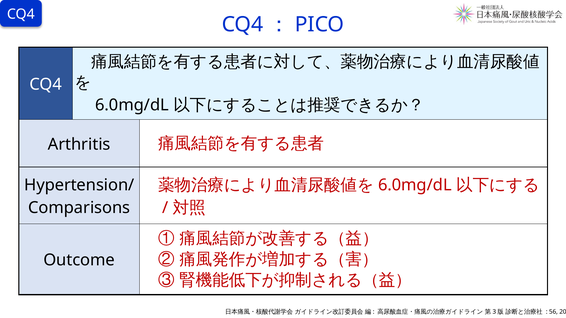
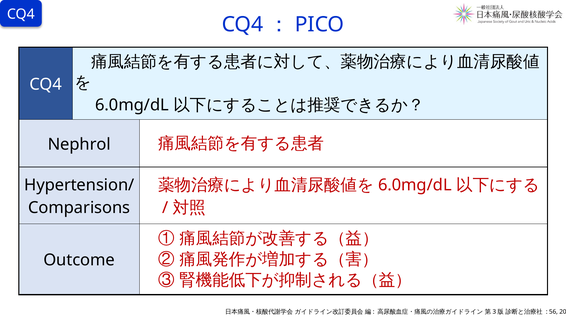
Arthritis: Arthritis -> Nephrol (79, 144)
